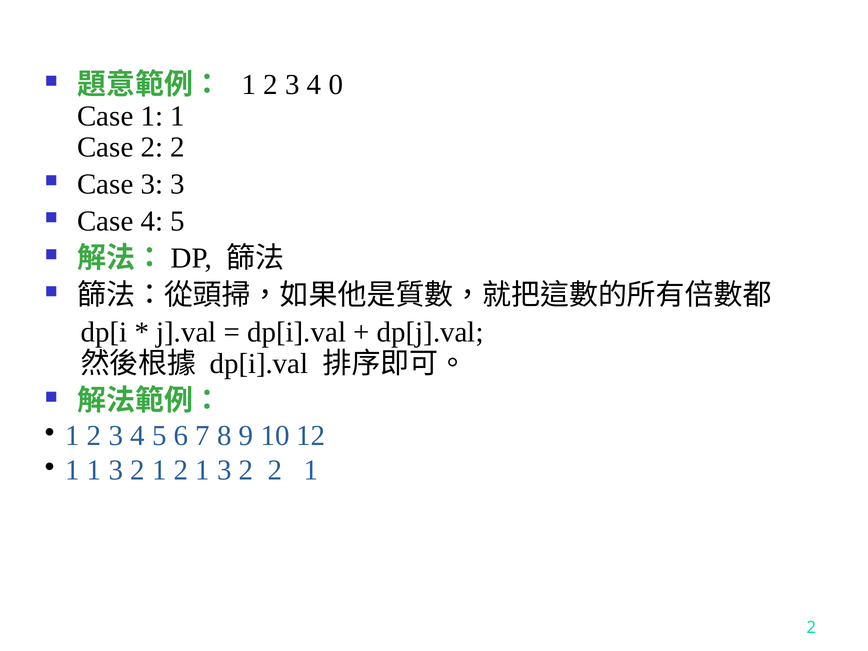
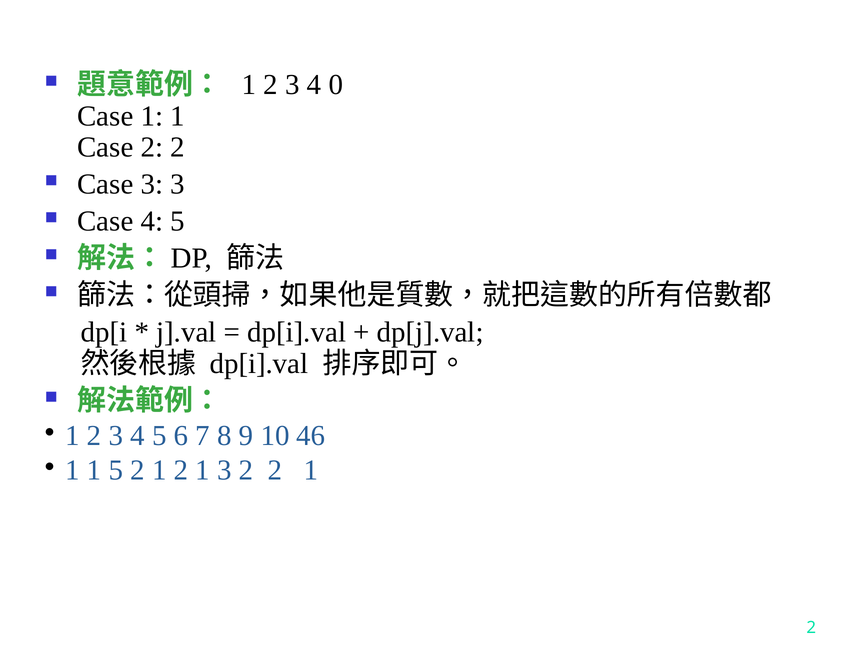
12: 12 -> 46 (311, 436)
1 1 3: 3 -> 5 (116, 470)
